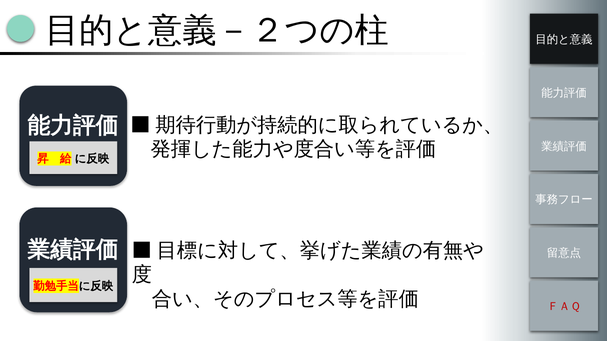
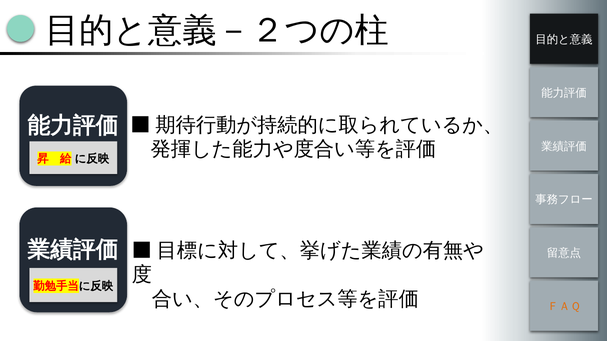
ＦＡＱ colour: red -> orange (564, 307)
